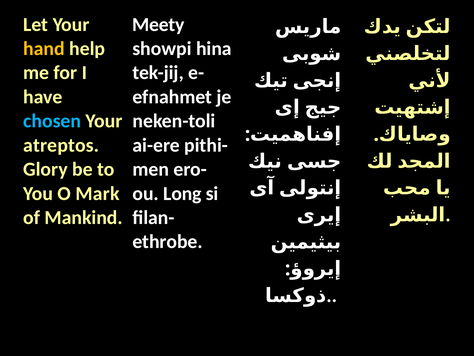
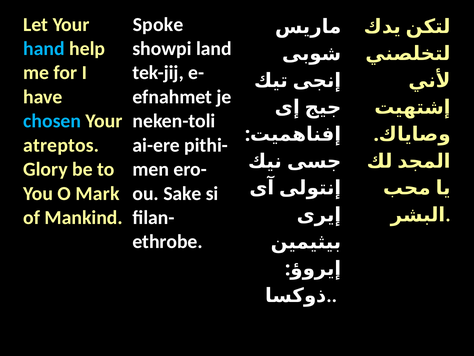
Meety: Meety -> Spoke (158, 24)
hand colour: yellow -> light blue (44, 49)
hina: hina -> land (214, 49)
Long: Long -> Sake (182, 193)
